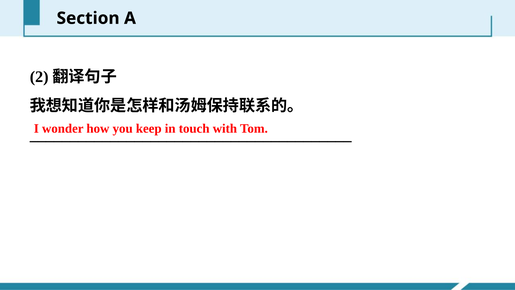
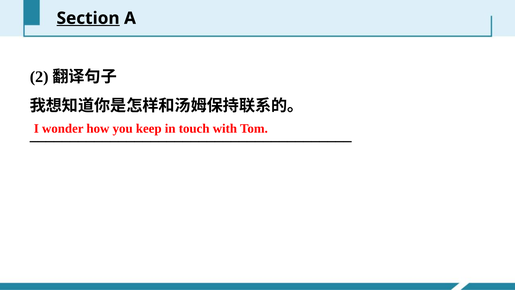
Section underline: none -> present (88, 18)
